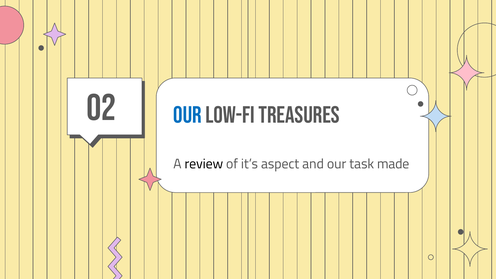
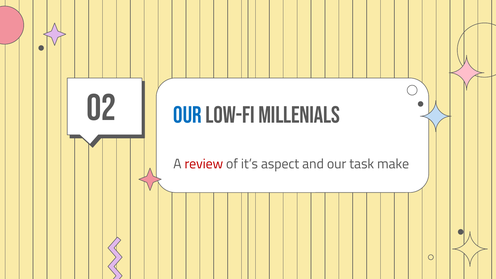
Treasures: Treasures -> Millenials (299, 115)
review colour: black -> red (204, 164)
made: made -> make (393, 164)
